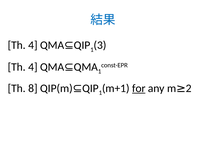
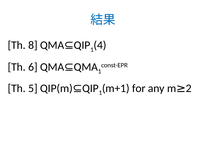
4: 4 -> 8 (33, 45)
3: 3 -> 4 (100, 45)
4: 4 -> 6 (33, 67)
8: 8 -> 5 (33, 89)
for underline: present -> none (139, 89)
